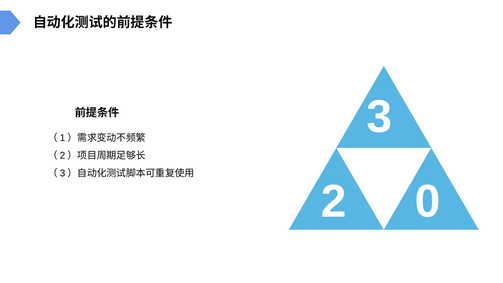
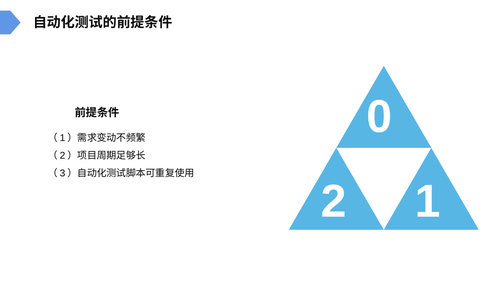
3: 3 -> 0 (379, 117)
0: 0 -> 1 (428, 202)
